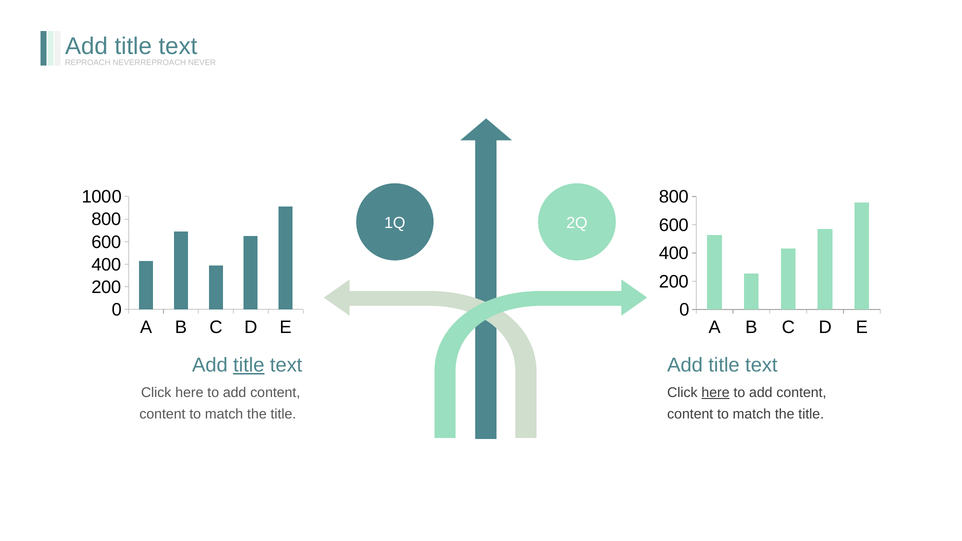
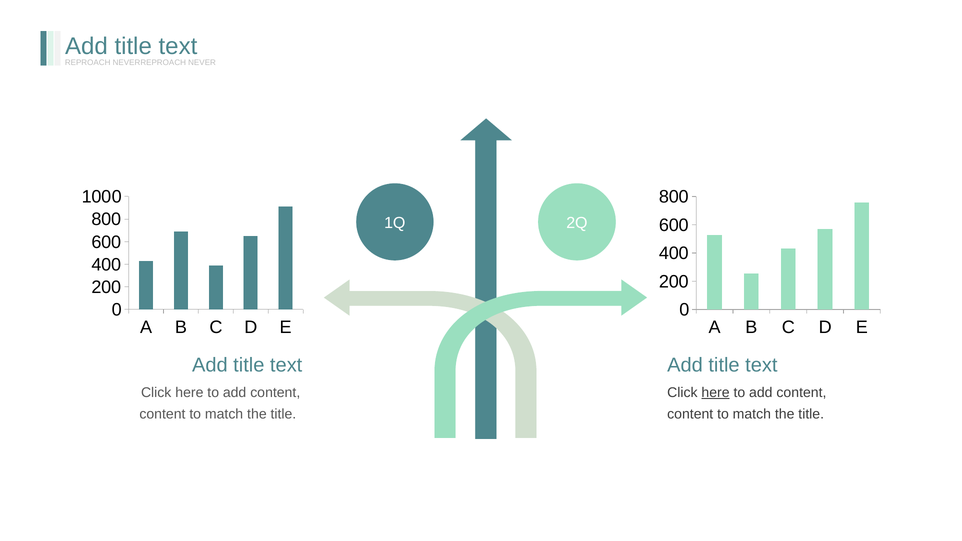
title underline: present -> none (249, 365)
